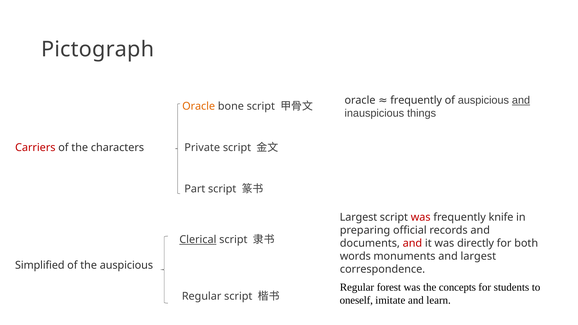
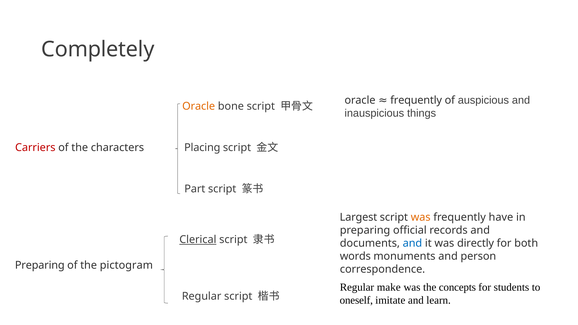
Pictograph: Pictograph -> Completely (98, 50)
and underline: present -> none (521, 100)
Private: Private -> Placing (202, 148)
was colour: red -> orange (421, 217)
knife: knife -> have (501, 217)
and colour: red -> blue (412, 243)
and largest: largest -> person (478, 256)
Simplified: Simplified -> Preparing (40, 265)
the auspicious: auspicious -> pictogram (126, 265)
forest: forest -> make (389, 287)
